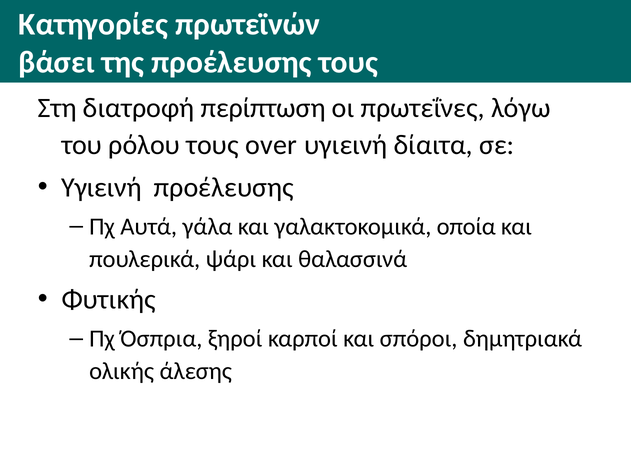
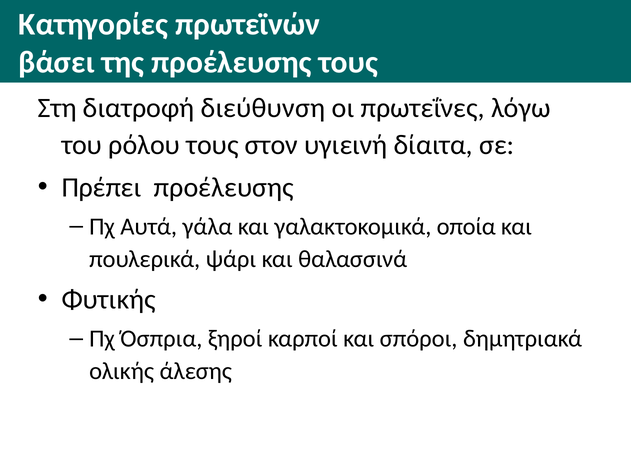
περίπτωση: περίπτωση -> διεύθυνση (263, 108)
over: over -> στον (271, 145)
Υγιεινή: Υγιεινή -> Πρέπει (101, 188)
